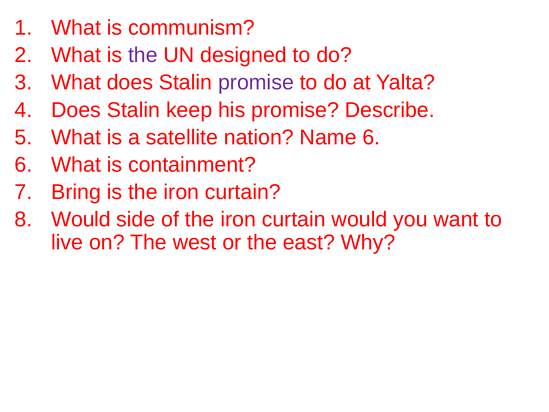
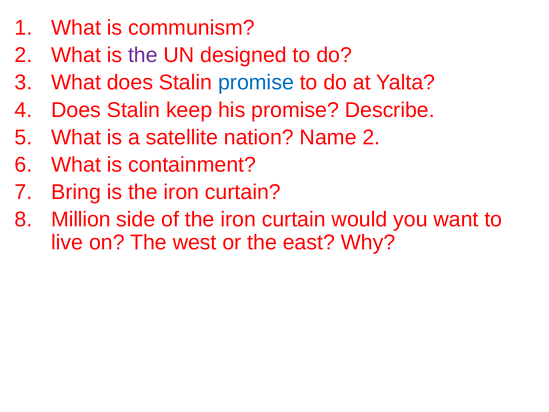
promise colour: purple -> blue (256, 83)
Name 6: 6 -> 2 (371, 137)
Would: Would -> Million (81, 219)
